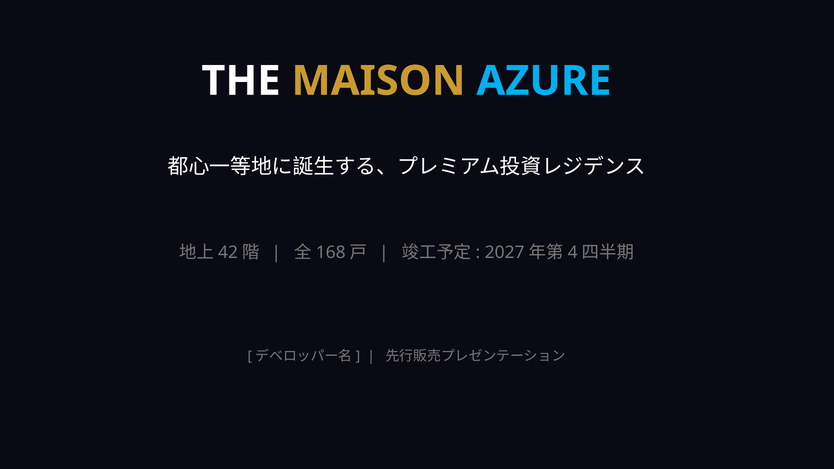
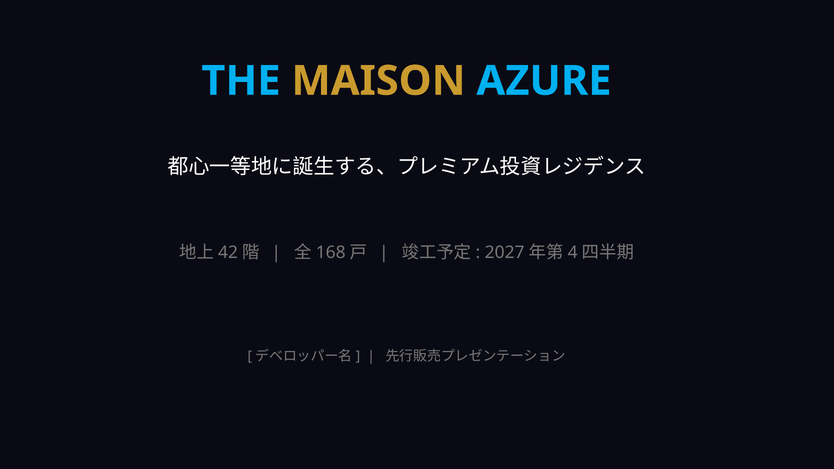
THE colour: white -> light blue (241, 81)
